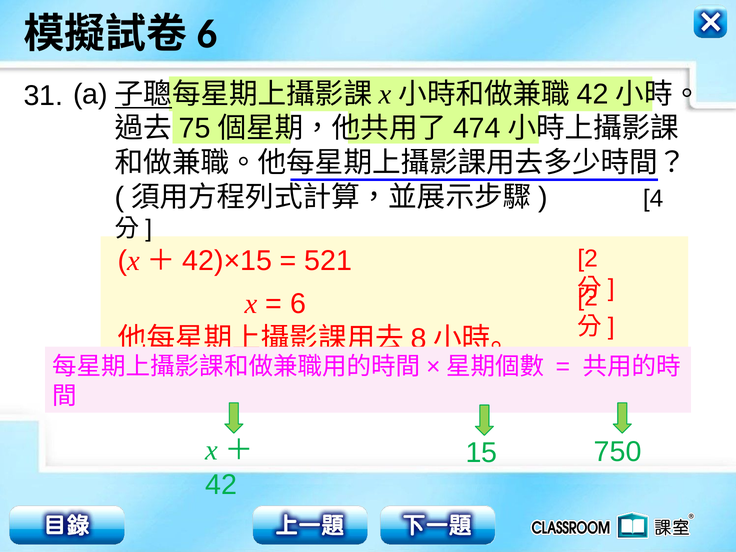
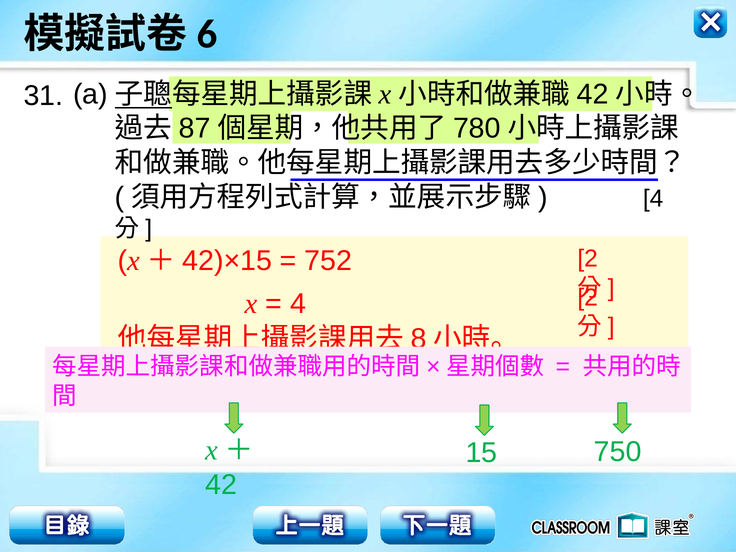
75: 75 -> 87 (195, 128)
474: 474 -> 780 (477, 128)
521: 521 -> 752 (328, 261)
6: 6 -> 4 (298, 304)
